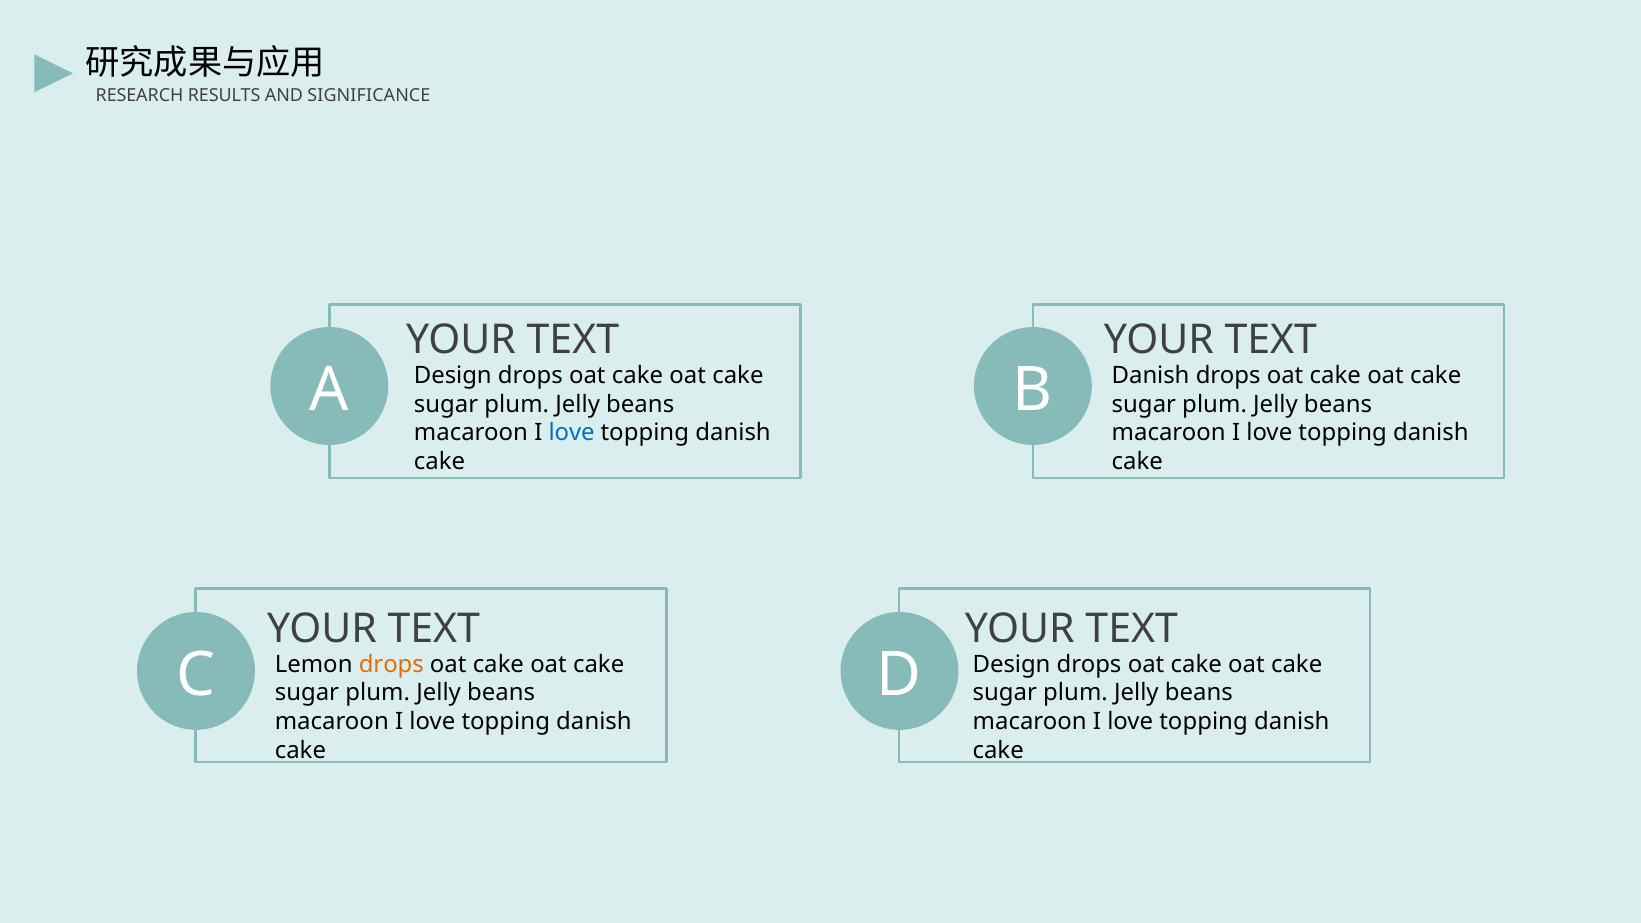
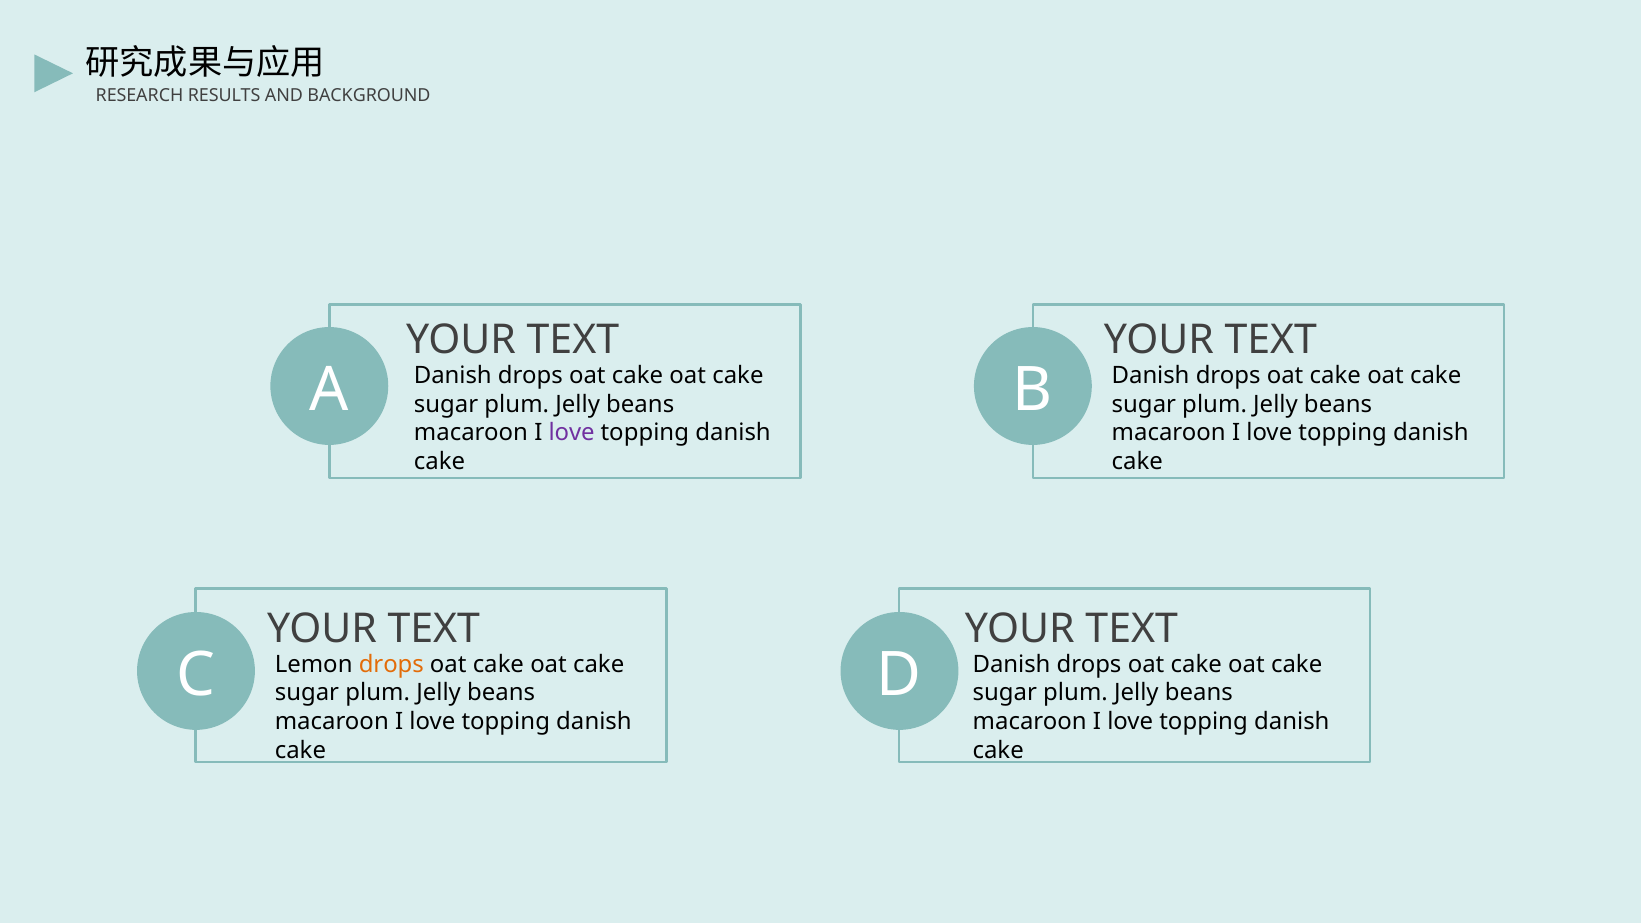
SIGNIFICANCE: SIGNIFICANCE -> BACKGROUND (369, 96)
Design: Design -> Danish (453, 376)
love colour: blue -> purple (572, 433)
Design: Design -> Danish (1012, 664)
